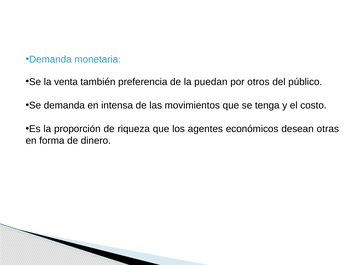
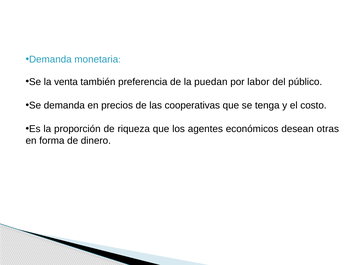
otros: otros -> labor (258, 82)
intensa: intensa -> precios (117, 106)
movimientos: movimientos -> cooperativas (192, 106)
